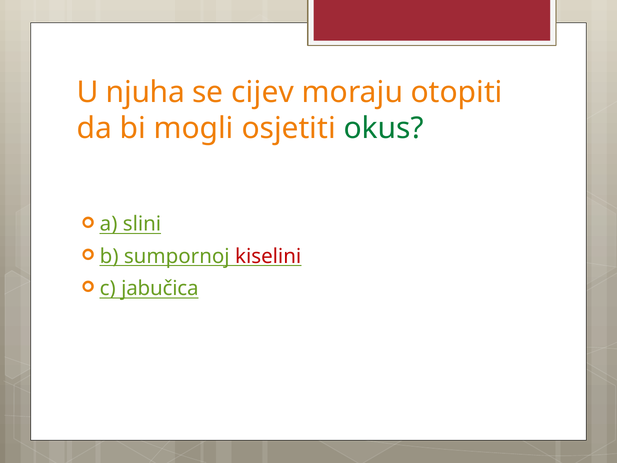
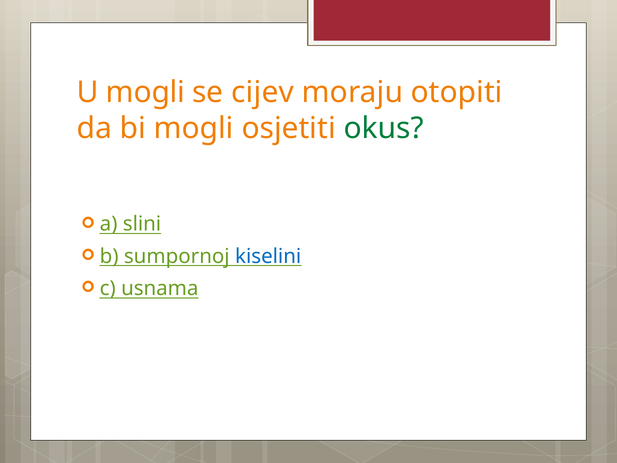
U njuha: njuha -> mogli (145, 93)
kiselini colour: red -> blue (268, 256)
jabučica: jabučica -> usnama (160, 288)
